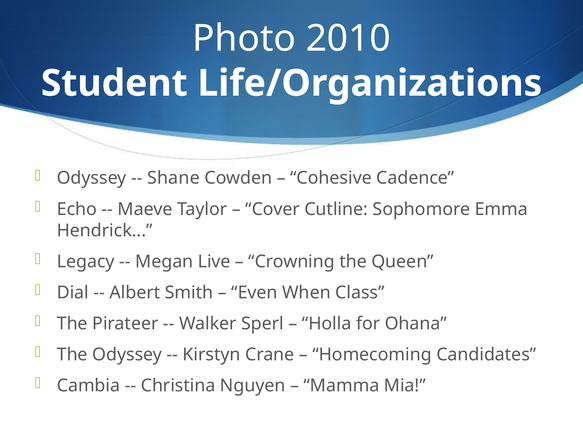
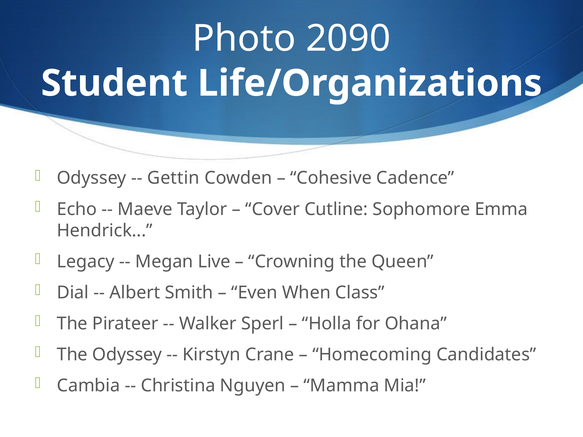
2010: 2010 -> 2090 (348, 39)
Shane: Shane -> Gettin (173, 178)
